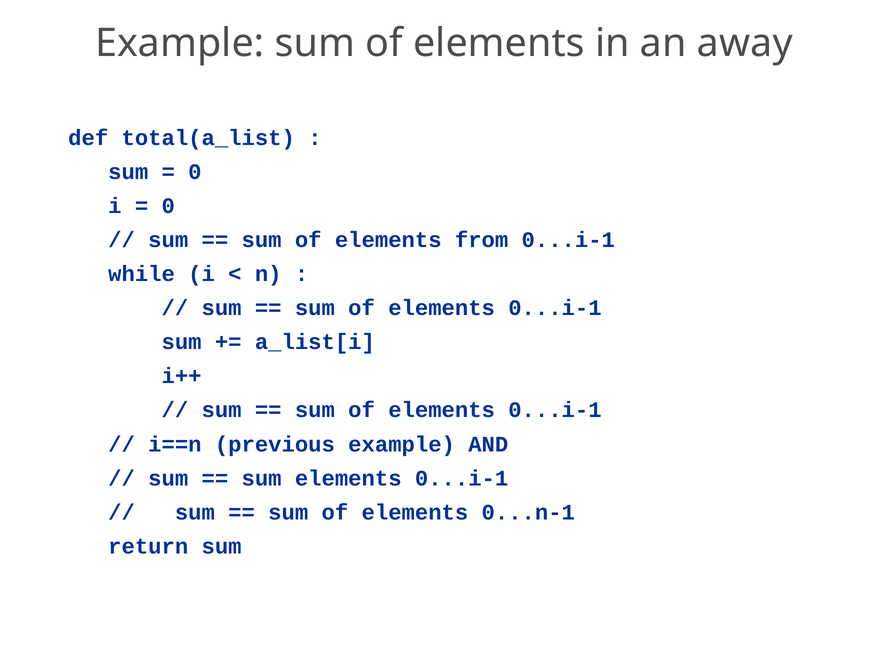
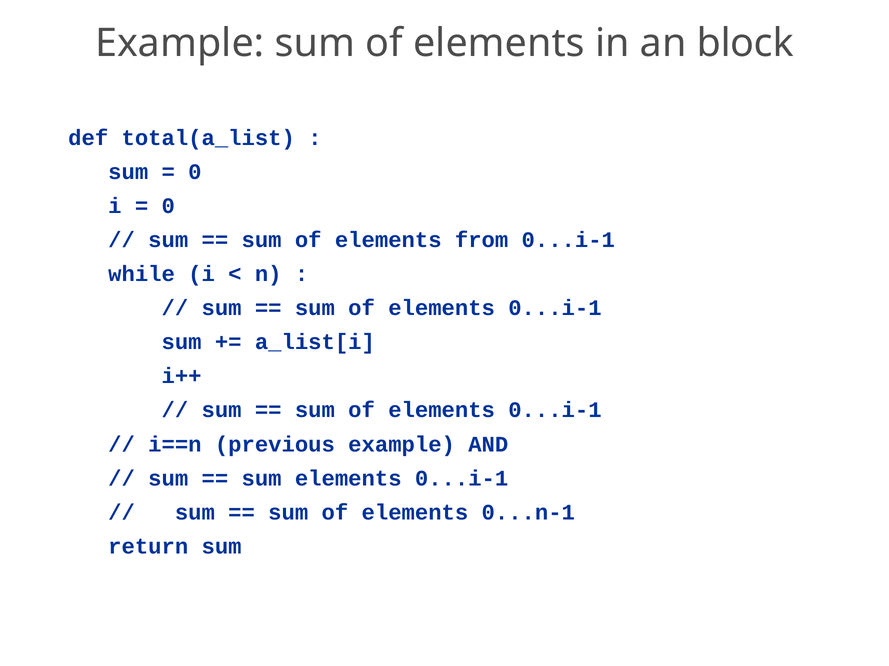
away: away -> block (745, 43)
